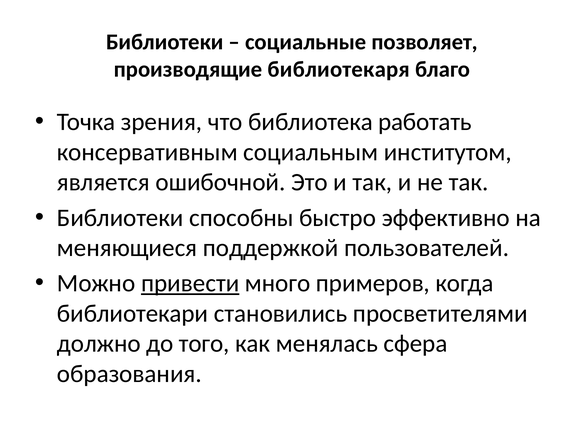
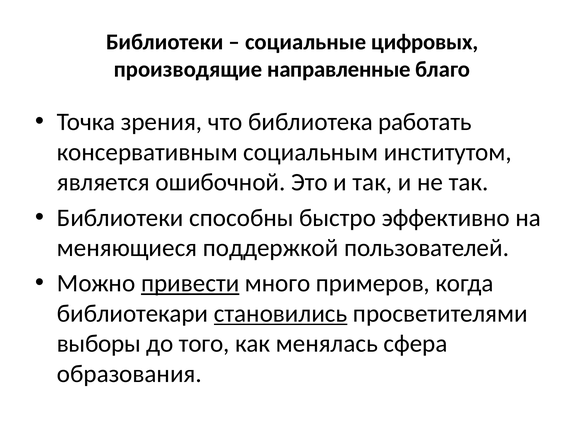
позволяет: позволяет -> цифровых (425, 42)
библиотекаря: библиотекаря -> направленные (339, 69)
становились underline: none -> present (281, 313)
должно: должно -> выборы (99, 344)
